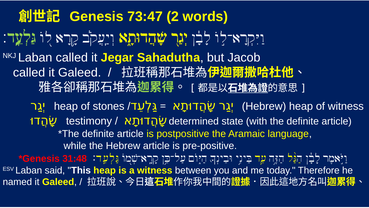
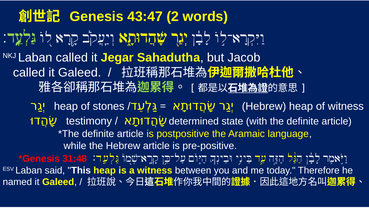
73:47: 73:47 -> 43:47 (145, 17)
